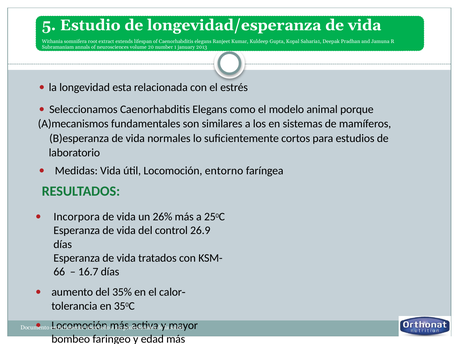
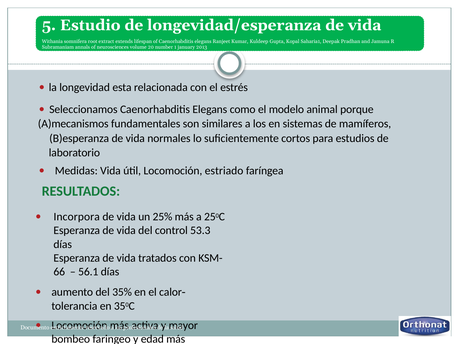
entorno: entorno -> estriado (224, 171)
26%: 26% -> 25% (162, 217)
26.9: 26.9 -> 53.3 (200, 231)
16.7: 16.7 -> 56.1 (88, 272)
